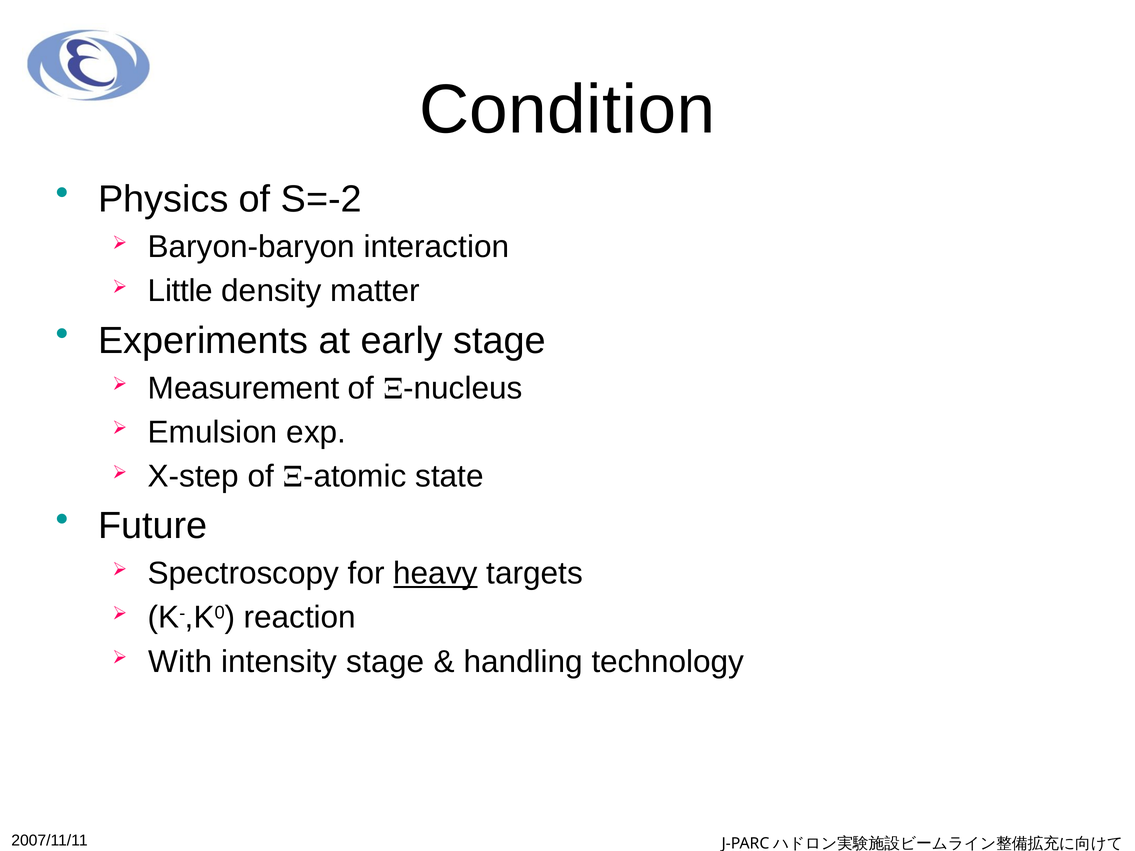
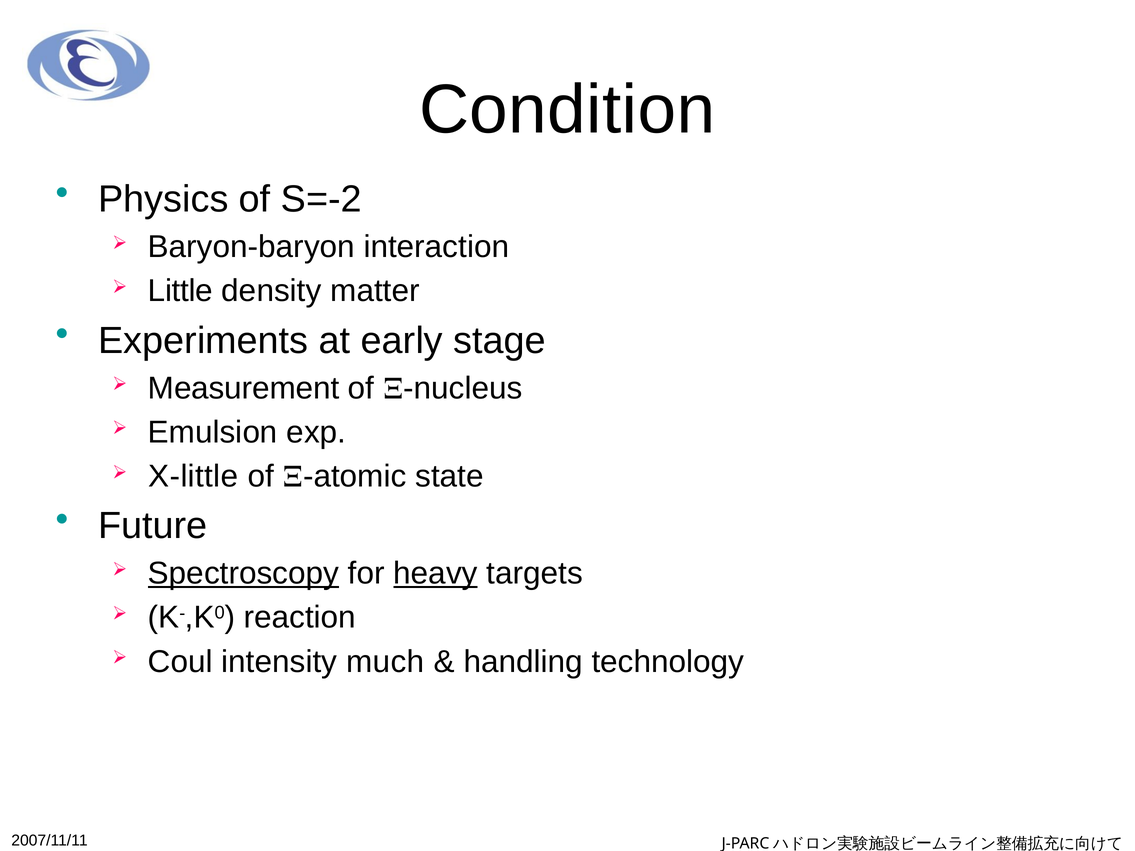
X-step: X-step -> X-little (193, 477)
Spectroscopy underline: none -> present (243, 574)
With: With -> Coul (180, 662)
intensity stage: stage -> much (385, 662)
